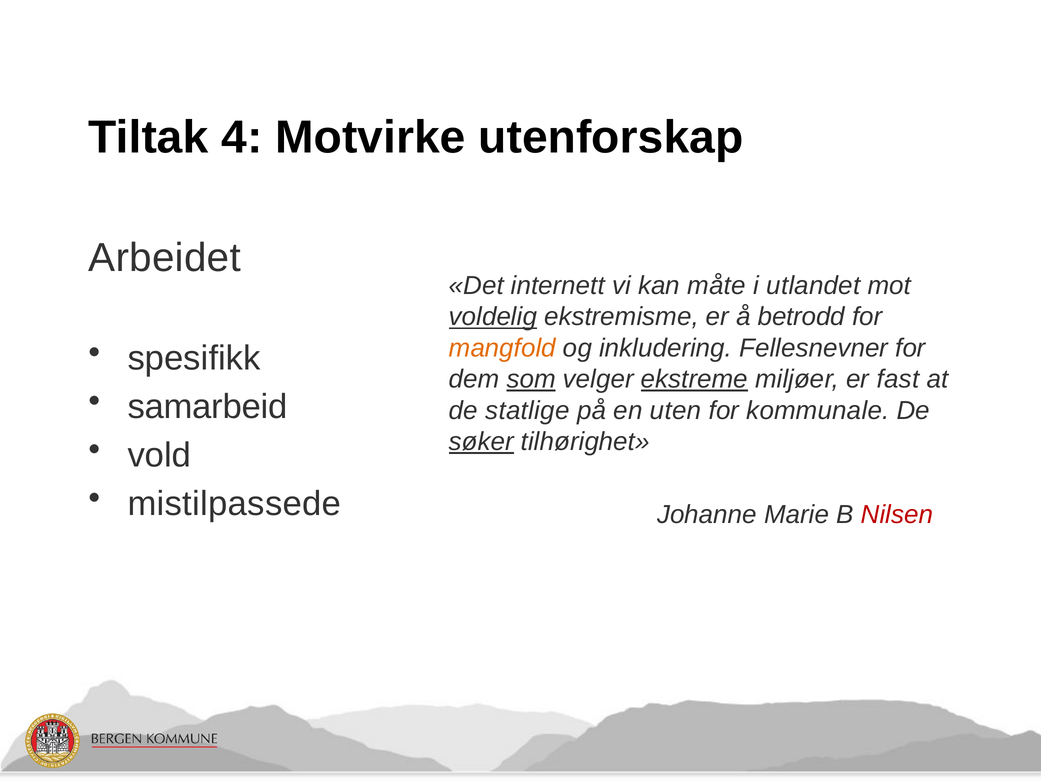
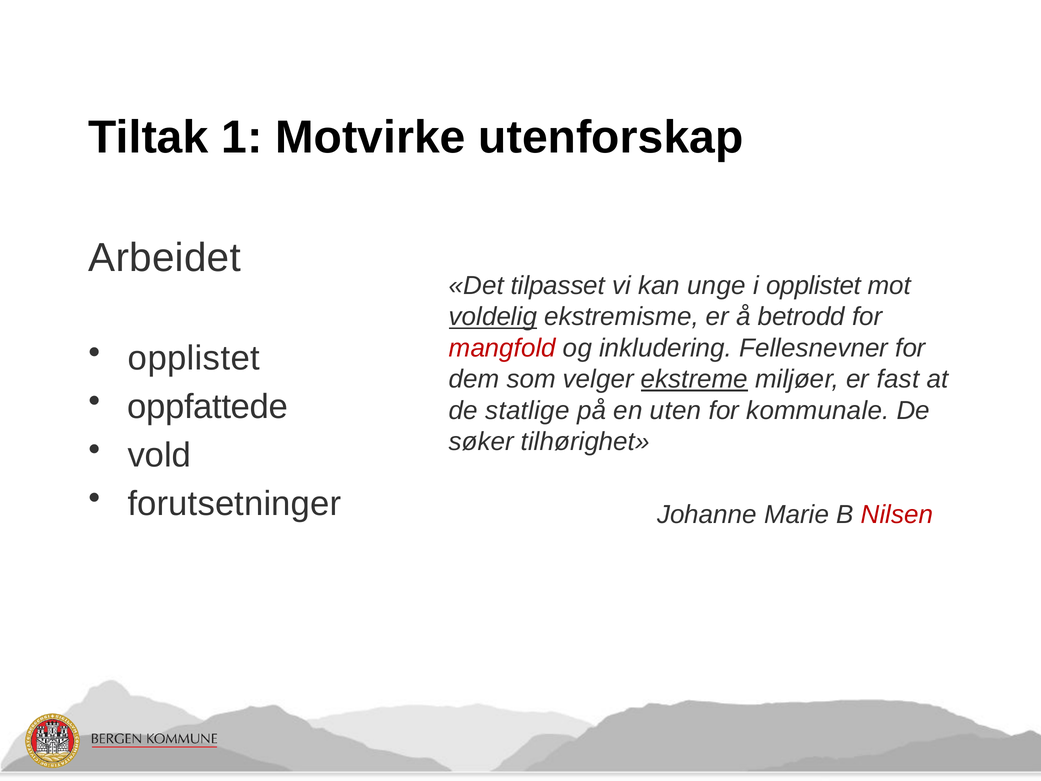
4: 4 -> 1 (242, 138)
internett: internett -> tilpasset (558, 286)
måte: måte -> unge (717, 286)
i utlandet: utlandet -> opplistet (814, 286)
mangfold colour: orange -> red (502, 348)
spesifikk: spesifikk -> opplistet (194, 358)
som underline: present -> none (531, 379)
samarbeid: samarbeid -> oppfattede (208, 407)
søker underline: present -> none (481, 442)
mistilpassede: mistilpassede -> forutsetninger (234, 504)
